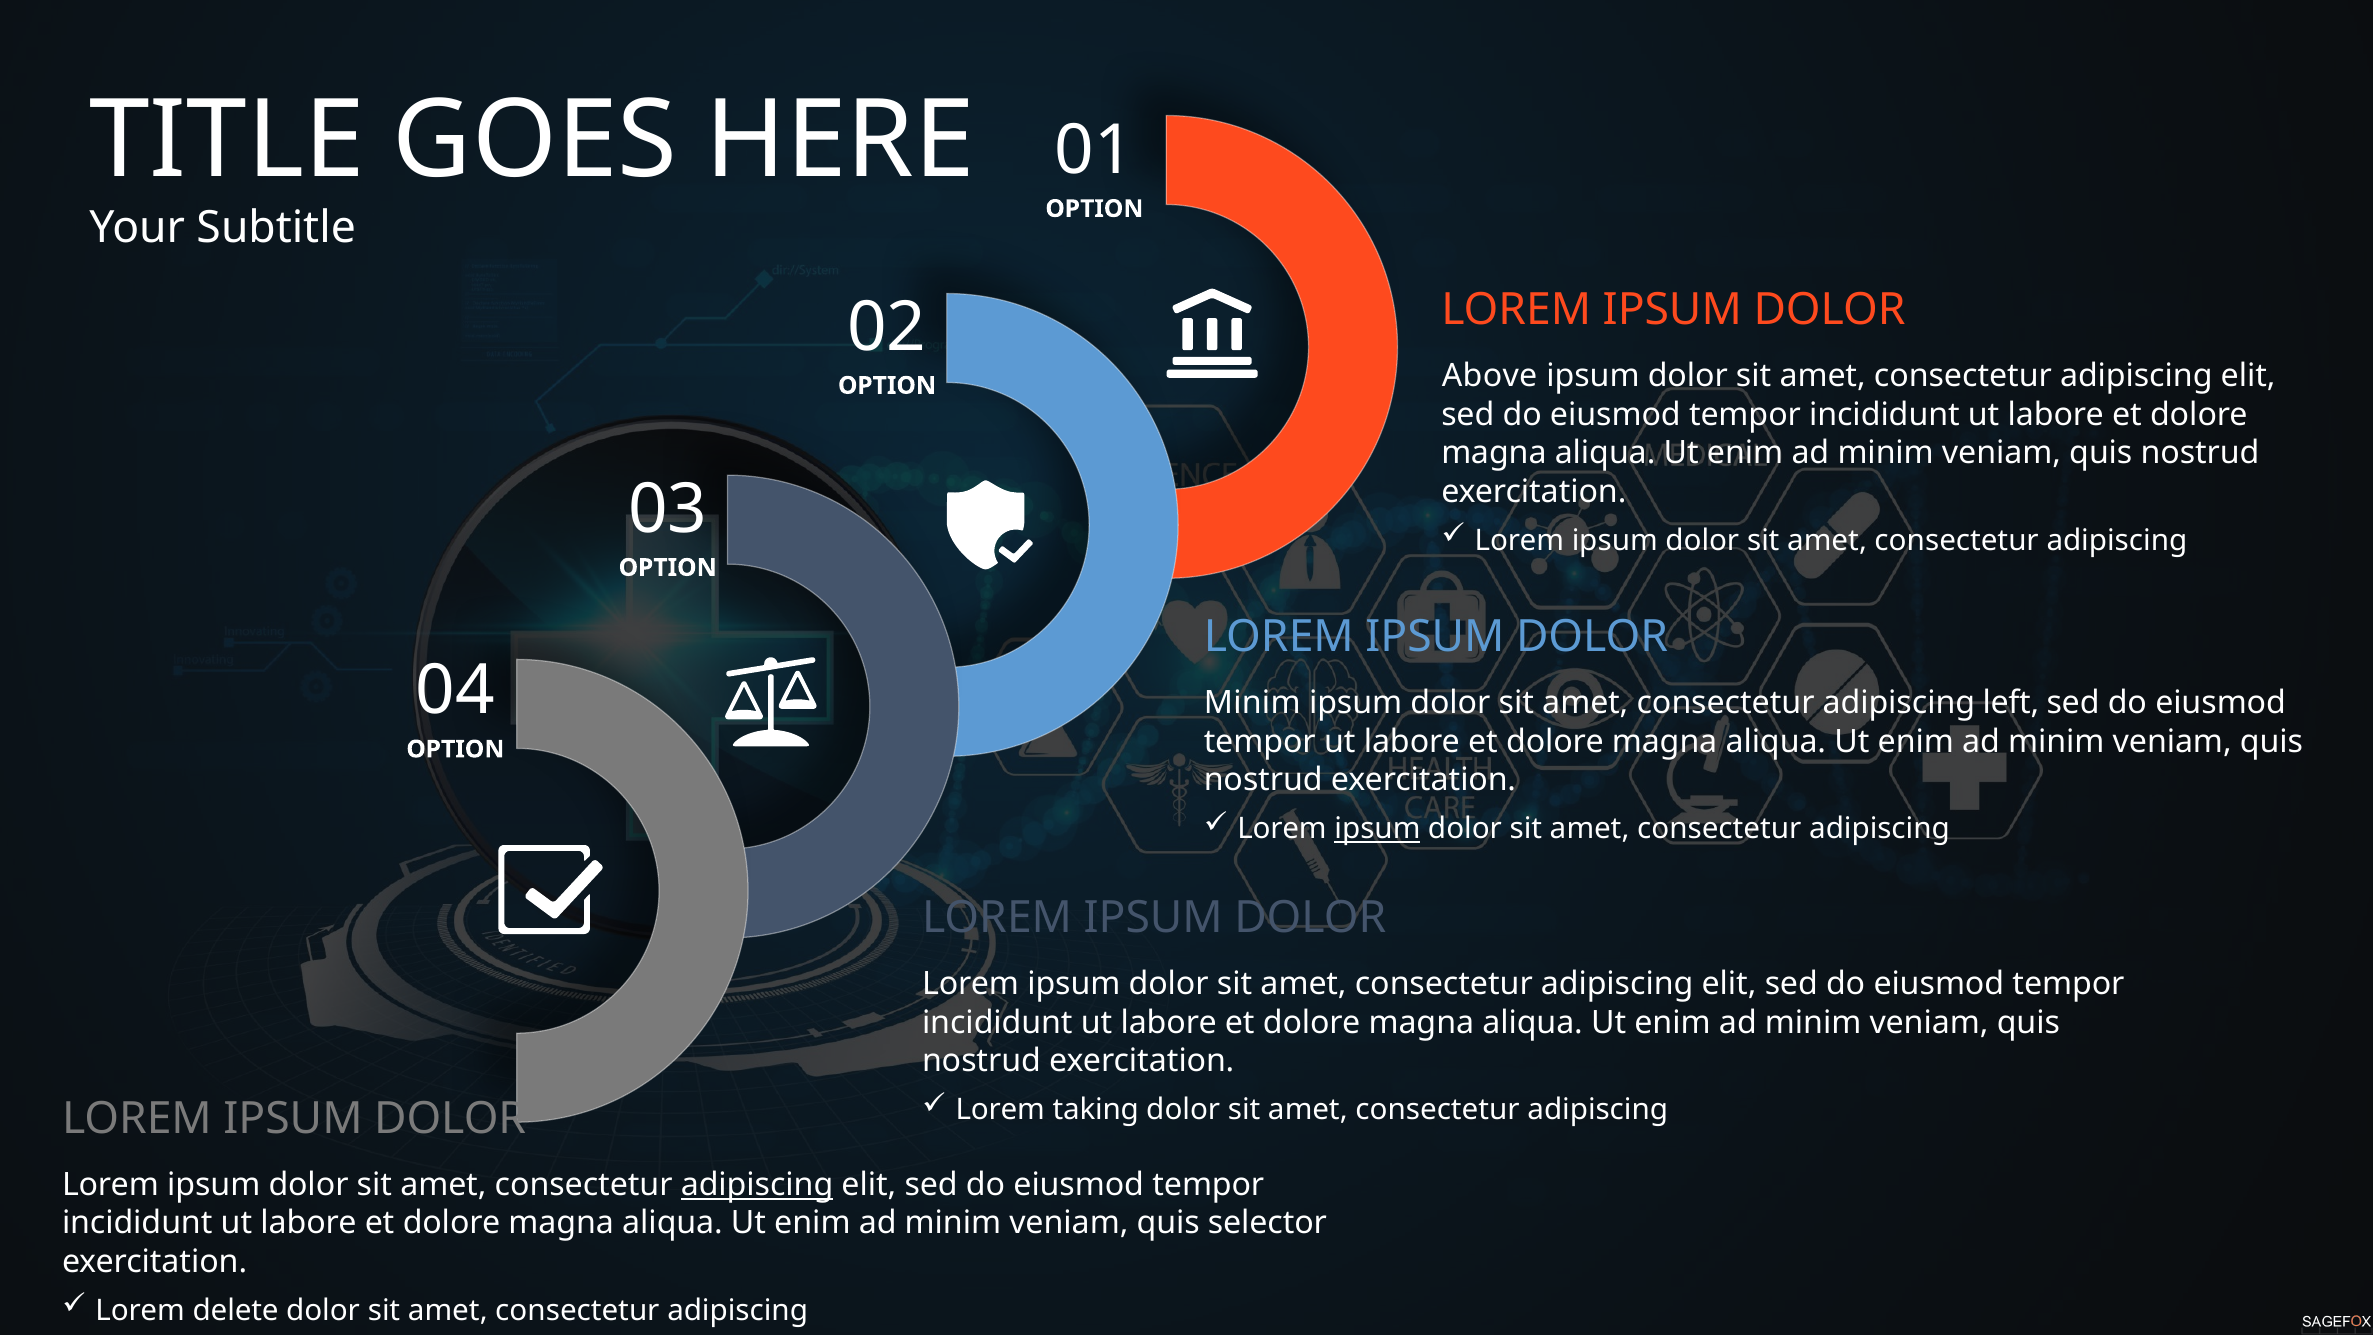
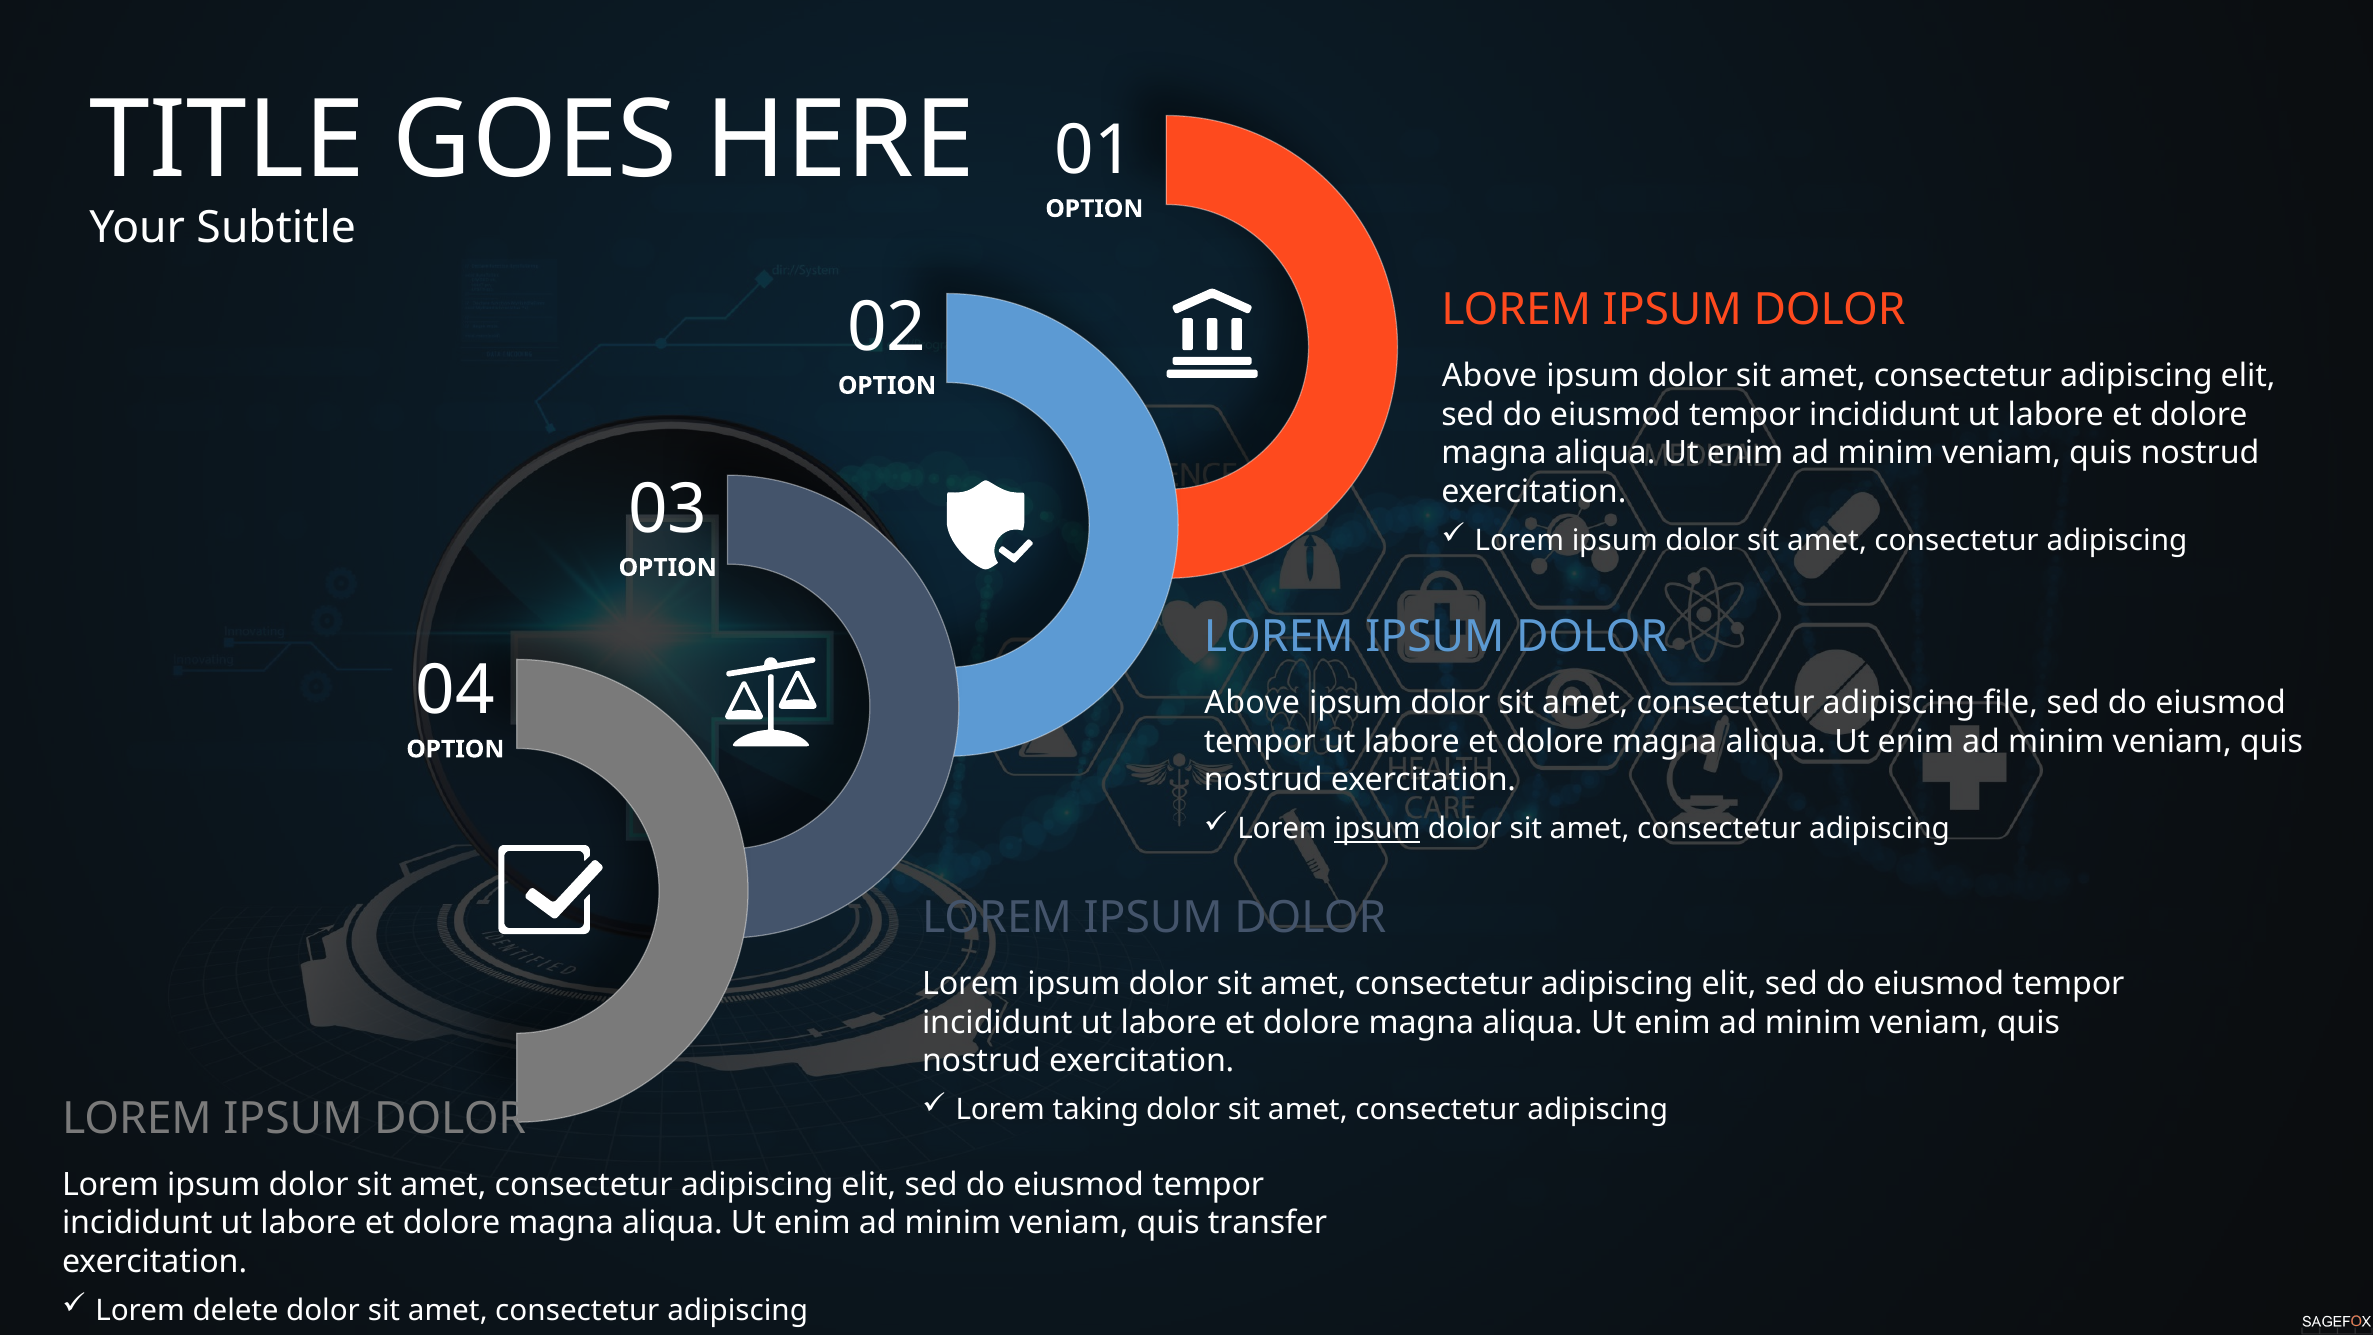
Minim: Minim -> Above (1252, 703)
left: left -> file (2011, 703)
adipiscing underline: present -> none (757, 1185)
selector: selector -> transfer (1267, 1223)
